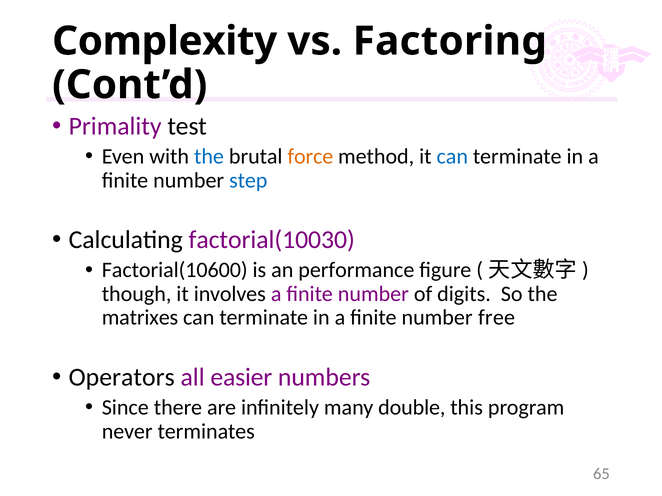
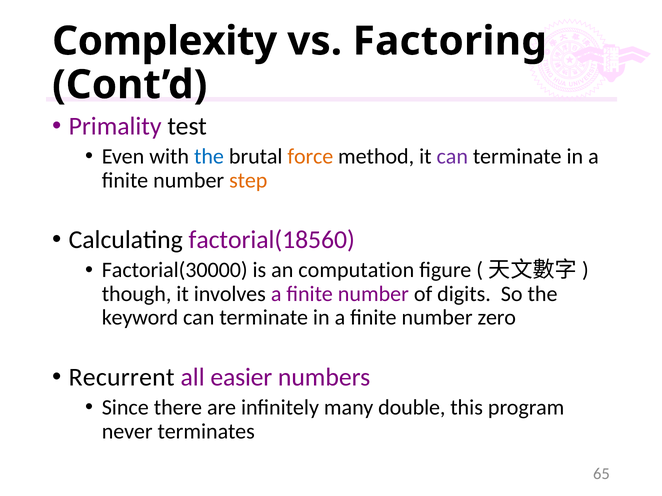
can colour: blue -> purple (452, 157)
step colour: blue -> orange (248, 181)
factorial(10030: factorial(10030 -> factorial(18560 (272, 240)
Factorial(10600: Factorial(10600 -> Factorial(30000 (175, 270)
performance: performance -> computation (356, 270)
matrixes: matrixes -> keyword (140, 318)
free: free -> zero (497, 318)
Operators: Operators -> Recurrent (122, 377)
